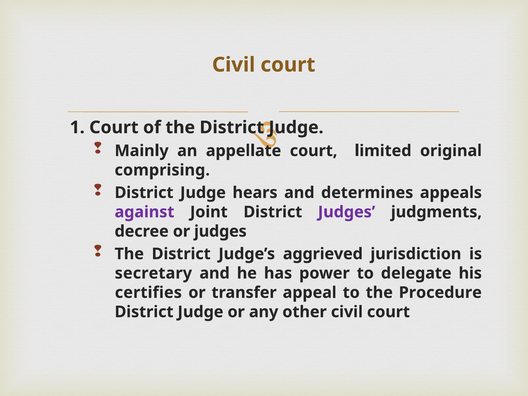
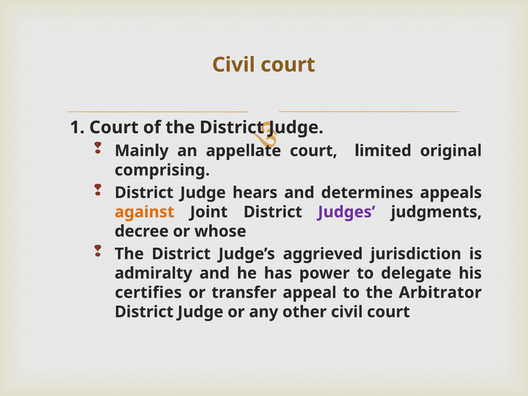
against colour: purple -> orange (144, 212)
or judges: judges -> whose (220, 231)
secretary: secretary -> admiralty (153, 273)
Procedure: Procedure -> Arbitrator (440, 293)
